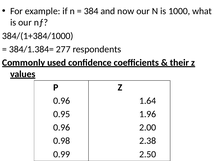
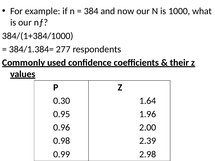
0.96: 0.96 -> 0.30 (62, 101)
2.38: 2.38 -> 2.39 (148, 141)
2.50: 2.50 -> 2.98 (148, 154)
